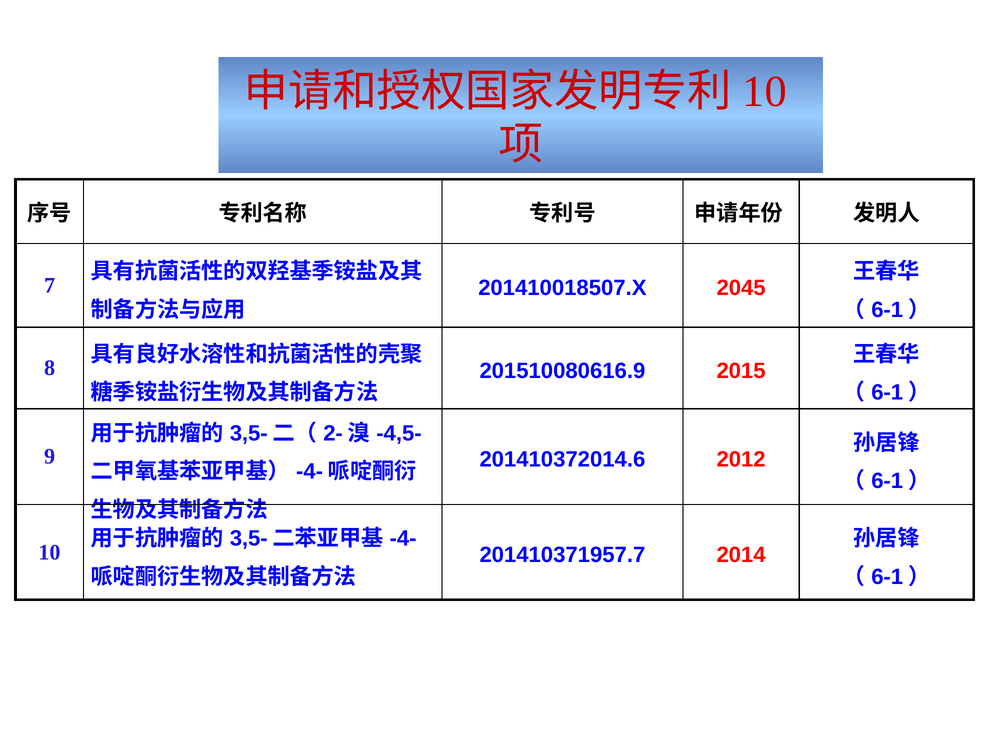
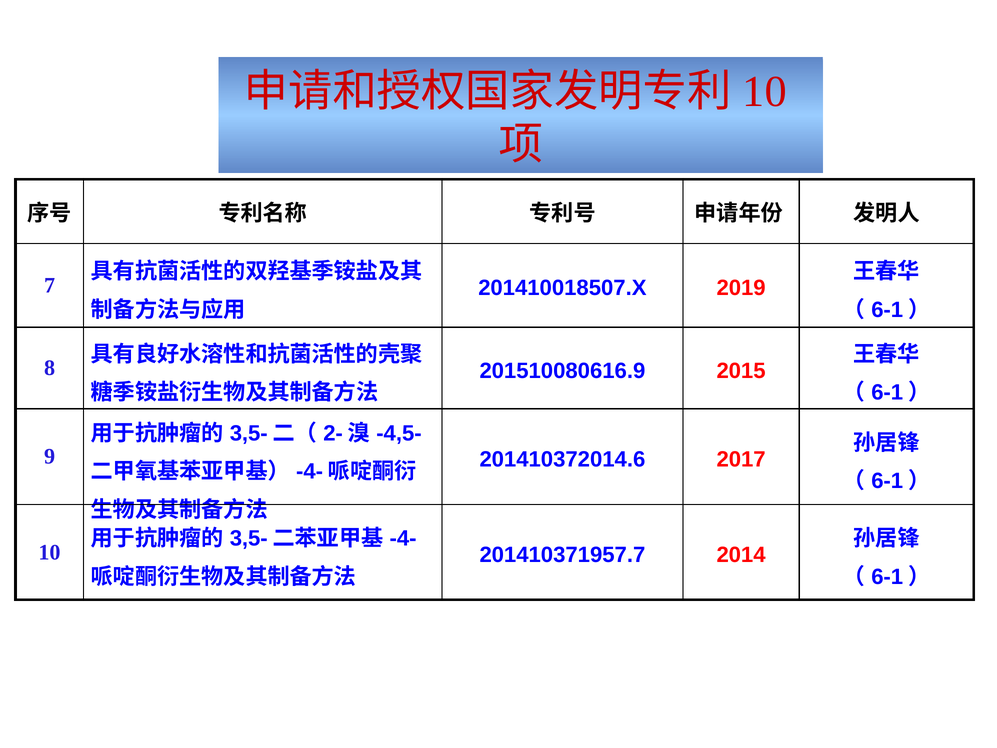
2045: 2045 -> 2019 (741, 288)
2012: 2012 -> 2017 (741, 459)
